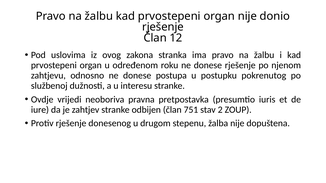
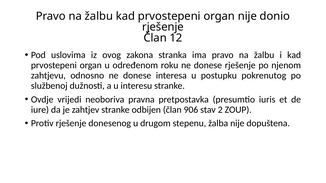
postupa: postupa -> interesa (171, 76)
751: 751 -> 906 (191, 110)
